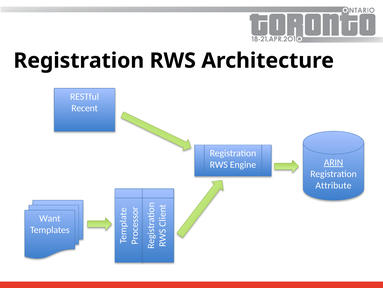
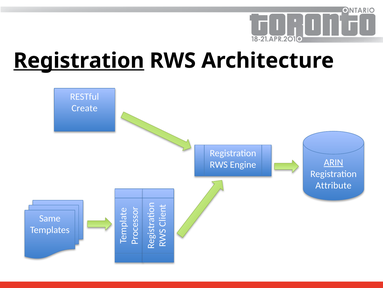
Registration underline: none -> present (79, 61)
Recent: Recent -> Create (85, 108)
Want: Want -> Same (50, 218)
